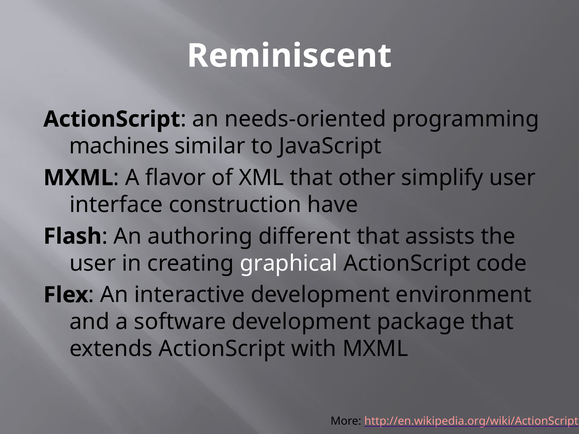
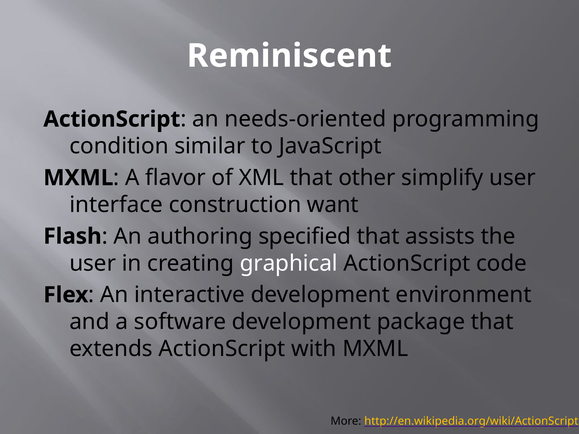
machines: machines -> condition (119, 146)
have: have -> want (333, 205)
different: different -> specified (305, 236)
http://en.wikipedia.org/wiki/ActionScript colour: pink -> yellow (471, 421)
